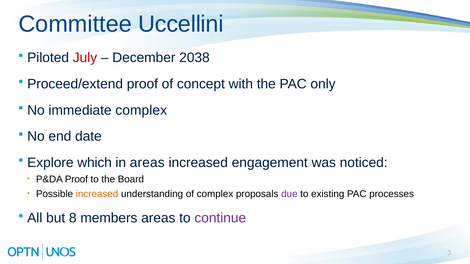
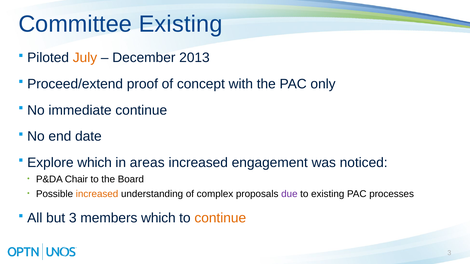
Committee Uccellini: Uccellini -> Existing (181, 24)
July colour: red -> orange (85, 58)
2038: 2038 -> 2013 (194, 58)
immediate complex: complex -> continue (141, 110)
P&DA Proof: Proof -> Chair (76, 180)
but 8: 8 -> 3 (73, 218)
members areas: areas -> which (158, 218)
continue colour: purple -> orange (220, 218)
